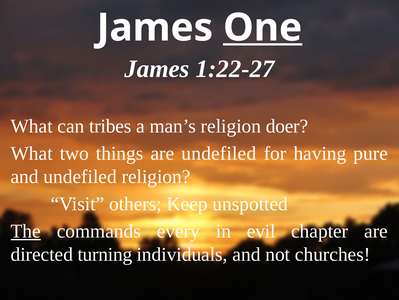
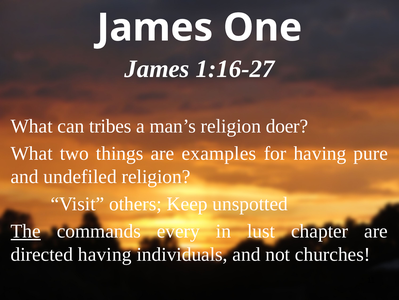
One underline: present -> none (263, 28)
1:22-27: 1:22-27 -> 1:16-27 (235, 69)
are undefiled: undefiled -> examples (219, 153)
evil: evil -> lust (261, 231)
directed turning: turning -> having (105, 254)
